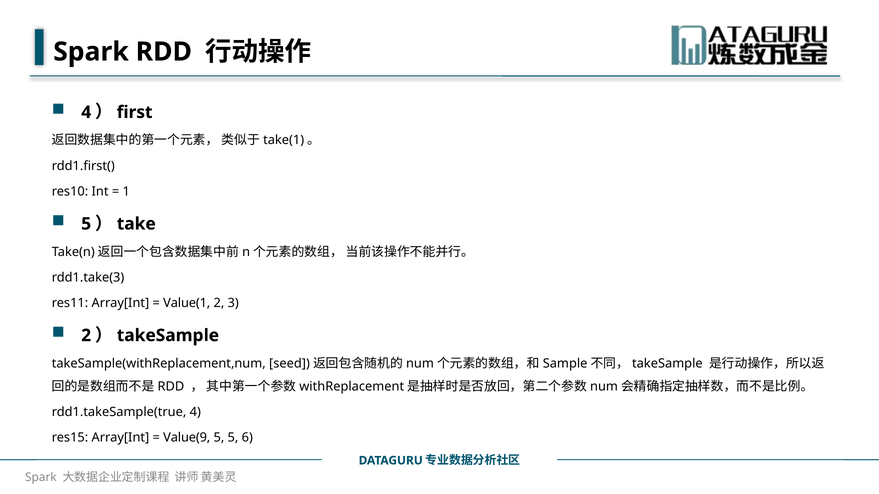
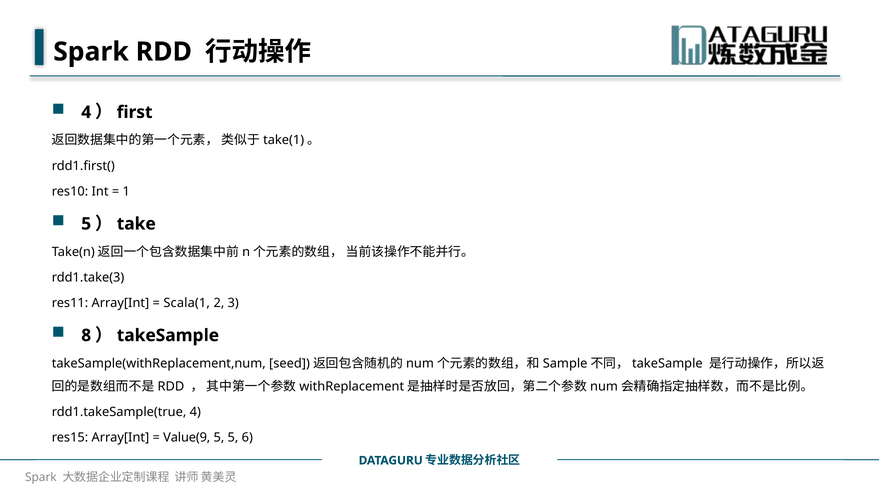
Value(1: Value(1 -> Scala(1 (187, 303)
2: 2 -> 8 (86, 335)
